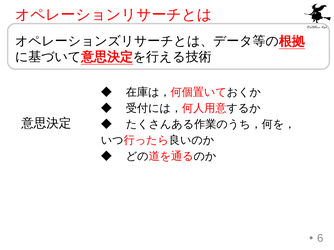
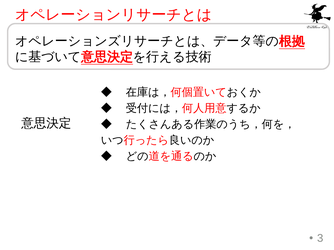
6: 6 -> 3 (320, 239)
